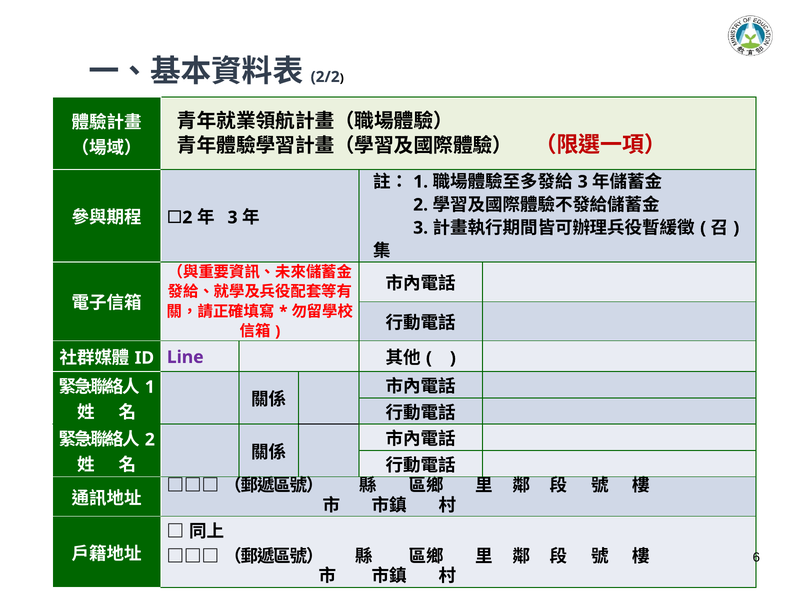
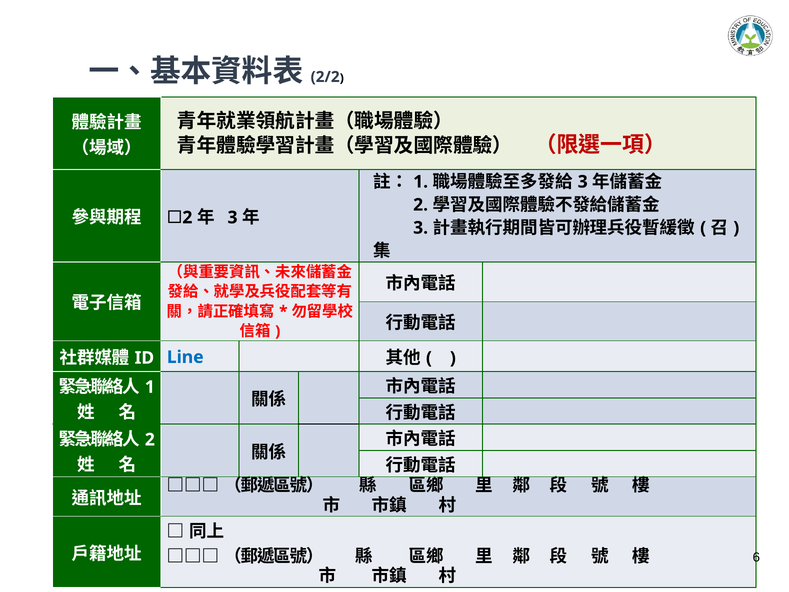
Line colour: purple -> blue (185, 357)
